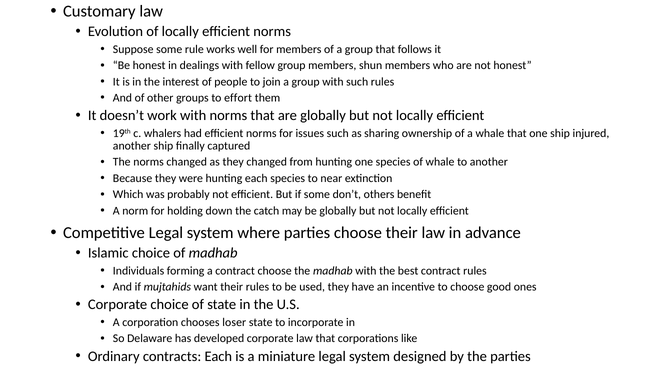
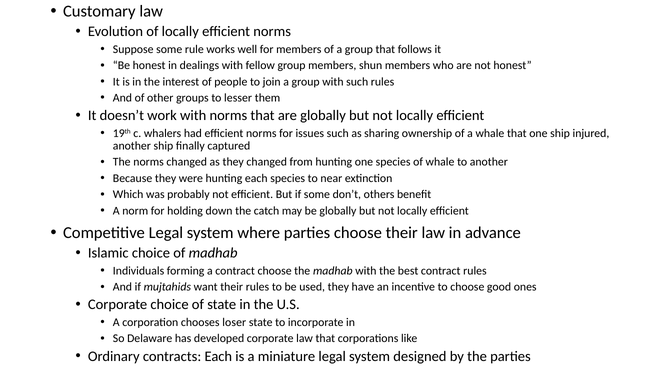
effort: effort -> lesser (238, 98)
